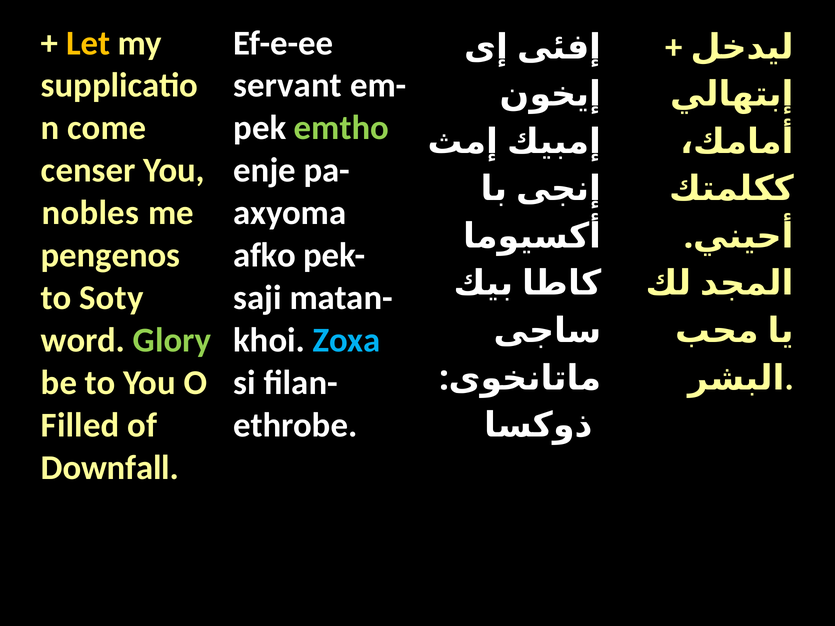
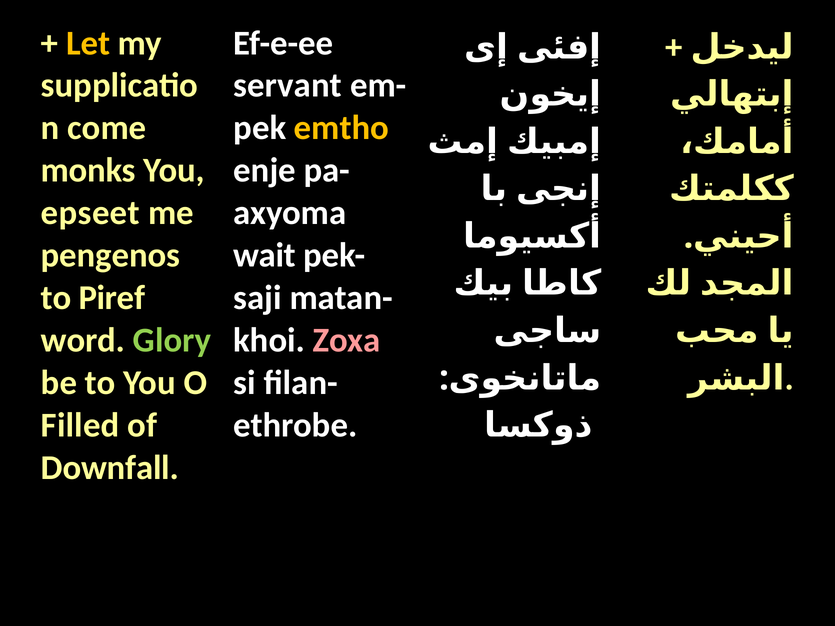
emtho colour: light green -> yellow (341, 128)
censer: censer -> monks (88, 170)
nobles: nobles -> epseet (90, 213)
afko: afko -> wait (265, 255)
Soty: Soty -> Piref (112, 298)
Zoxa colour: light blue -> pink (347, 340)
